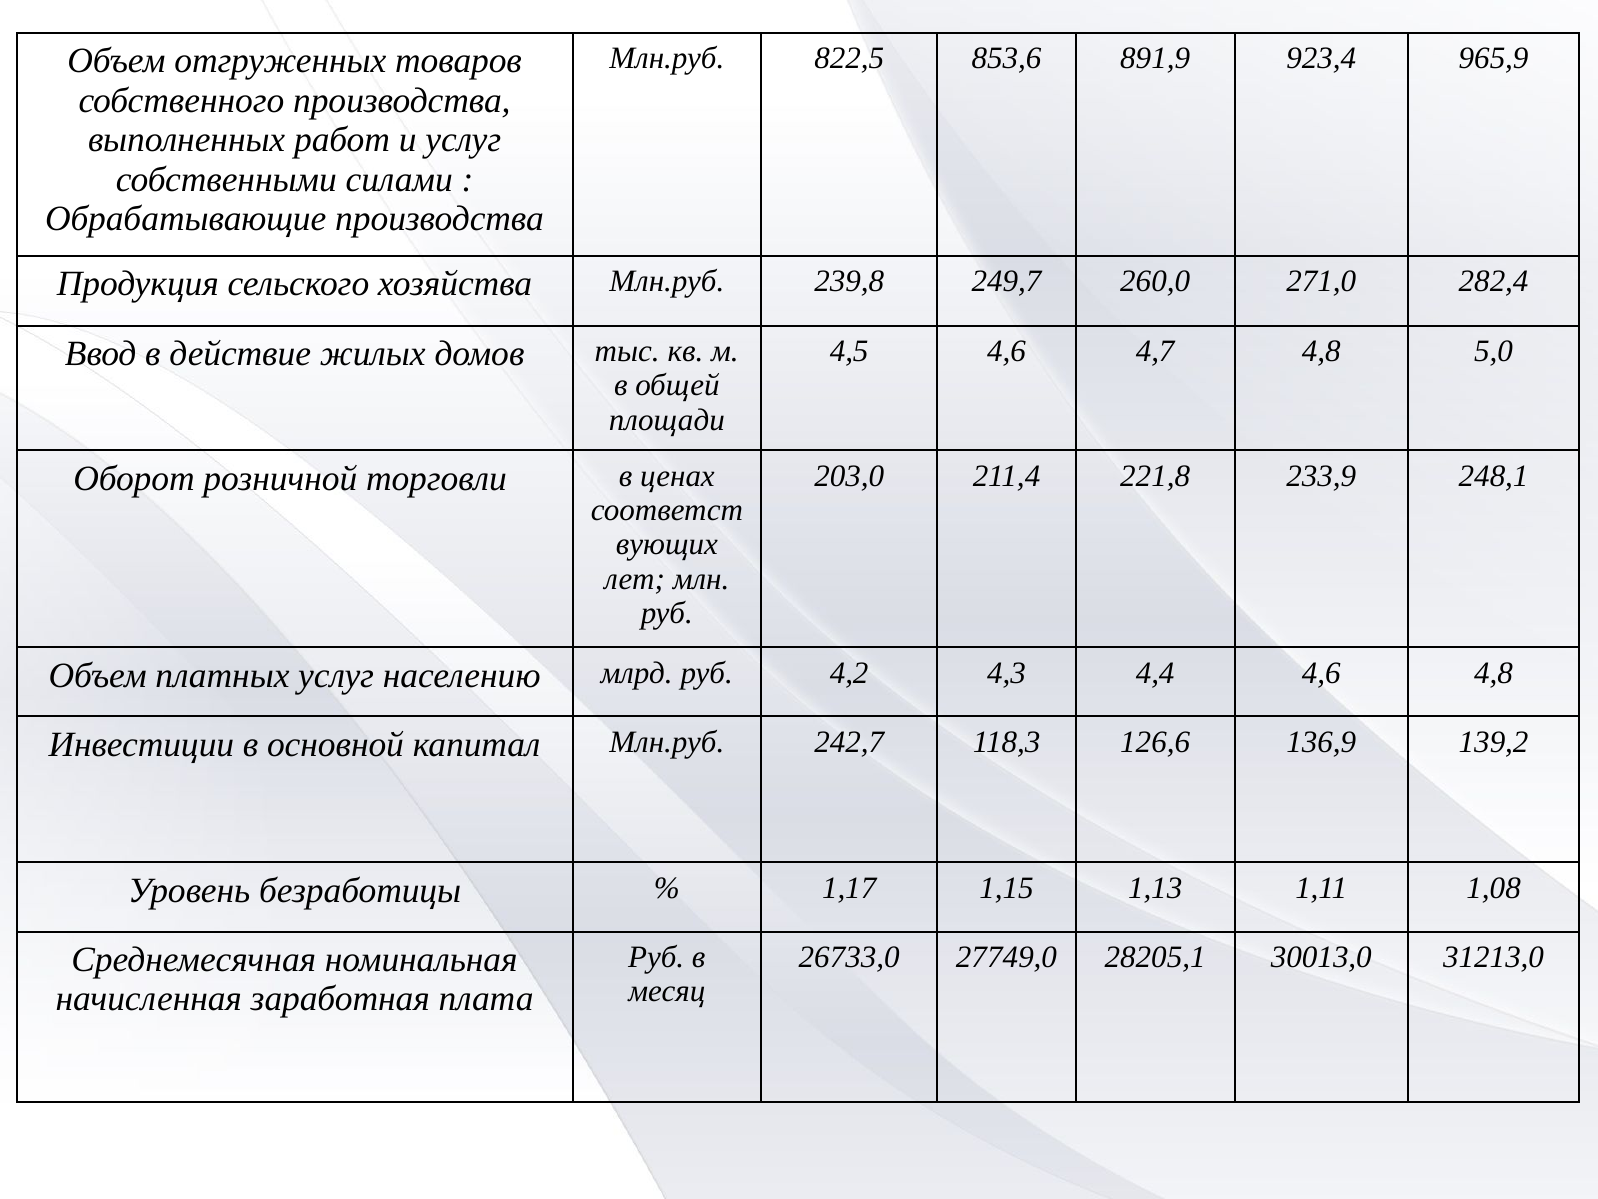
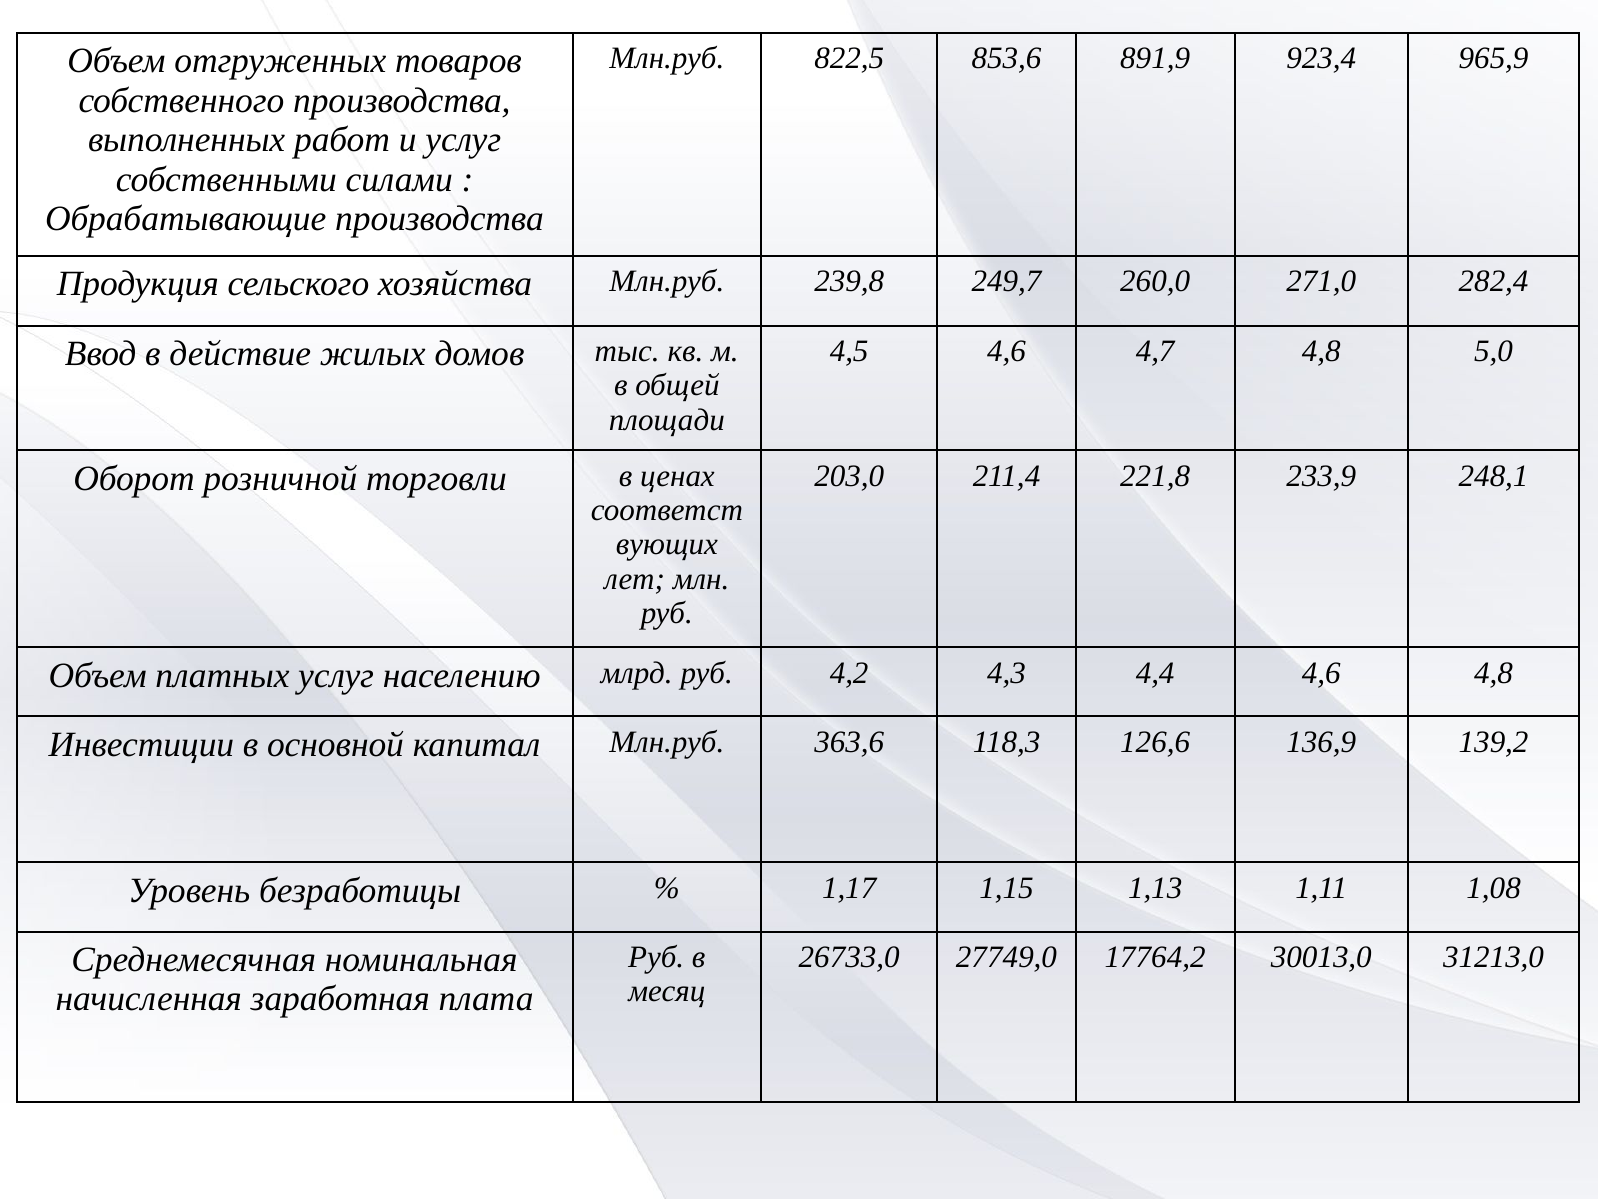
242,7: 242,7 -> 363,6 (849, 742)
28205,1: 28205,1 -> 17764,2 (1155, 957)
